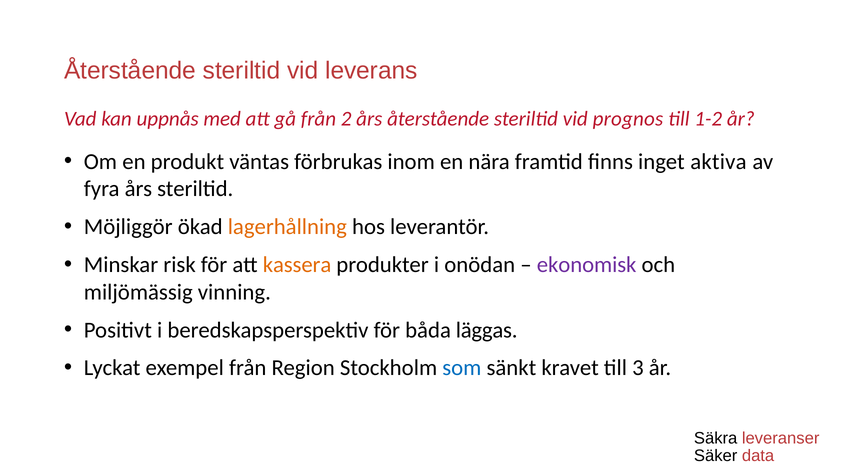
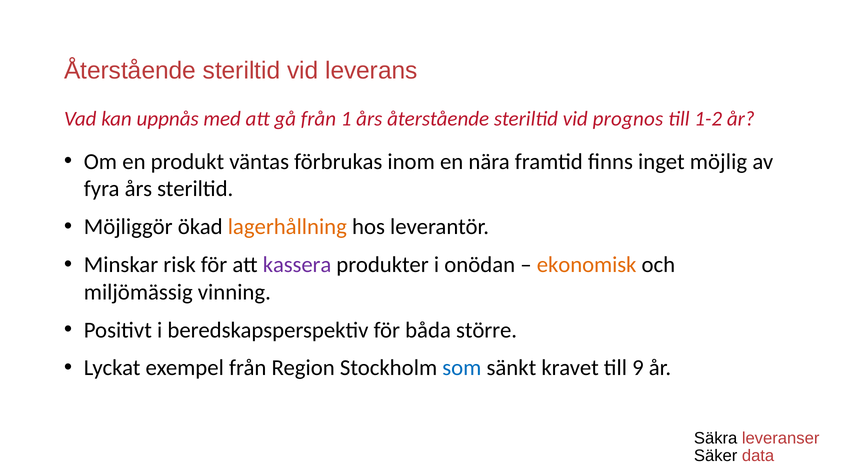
2: 2 -> 1 (346, 119)
aktiva: aktiva -> möjlig (719, 162)
kassera colour: orange -> purple (297, 265)
ekonomisk colour: purple -> orange (587, 265)
läggas: läggas -> större (487, 330)
3: 3 -> 9 (638, 368)
